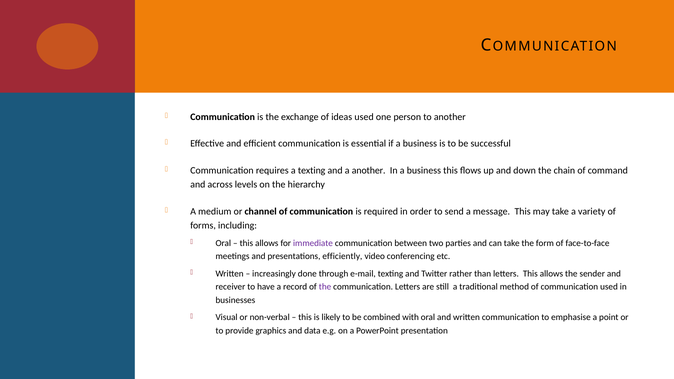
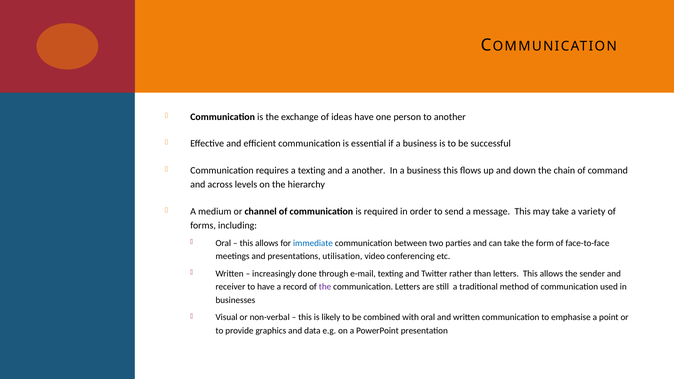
ideas used: used -> have (364, 117)
immediate colour: purple -> blue (313, 243)
efficiently: efficiently -> utilisation (342, 256)
